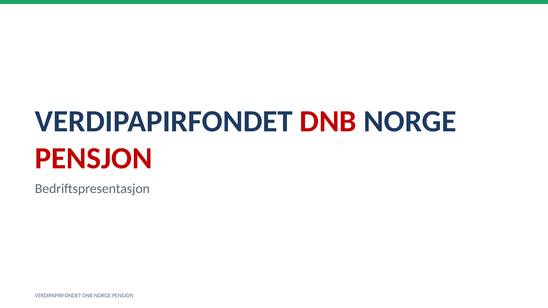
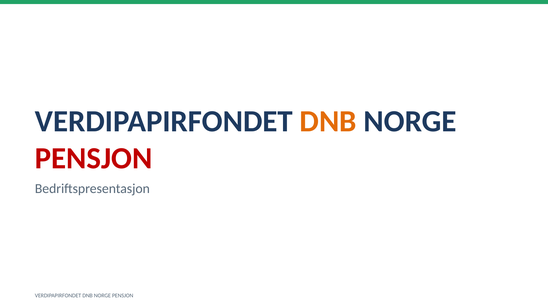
DNB colour: red -> orange (328, 122)
